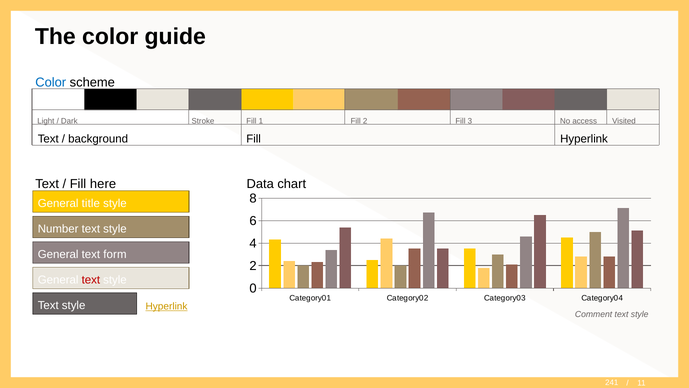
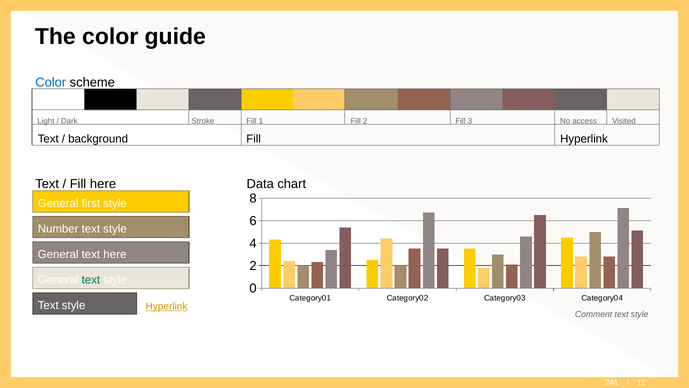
title: title -> first (91, 203)
text form: form -> here (115, 254)
text colour: red -> green (91, 280)
